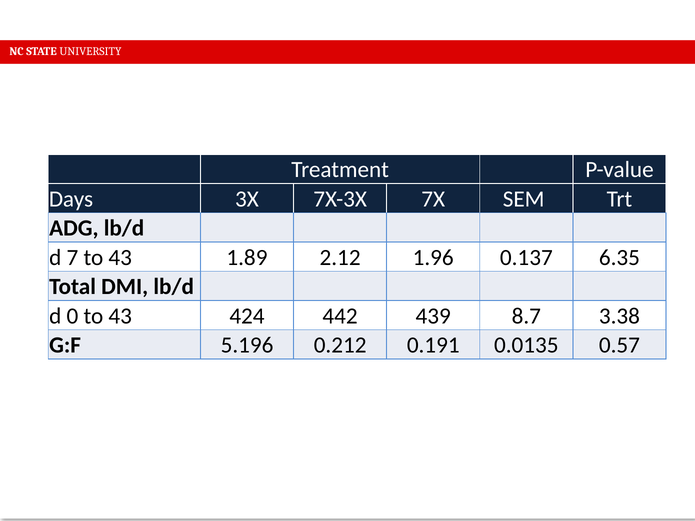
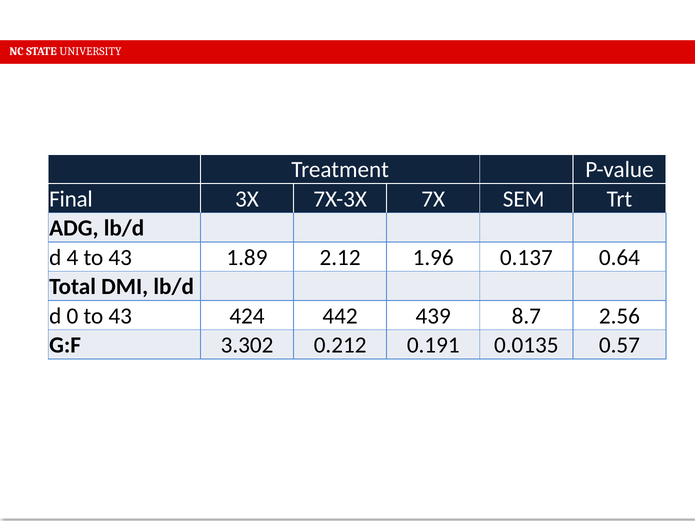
Days: Days -> Final (71, 199)
7: 7 -> 4 (72, 258)
6.35: 6.35 -> 0.64 (619, 258)
3.38: 3.38 -> 2.56 (619, 316)
5.196: 5.196 -> 3.302 (247, 345)
